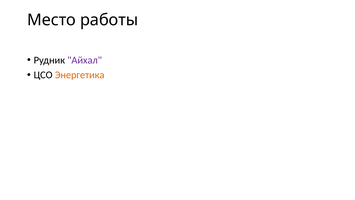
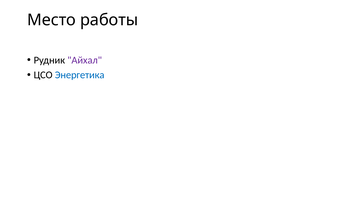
Энергетика colour: orange -> blue (80, 75)
